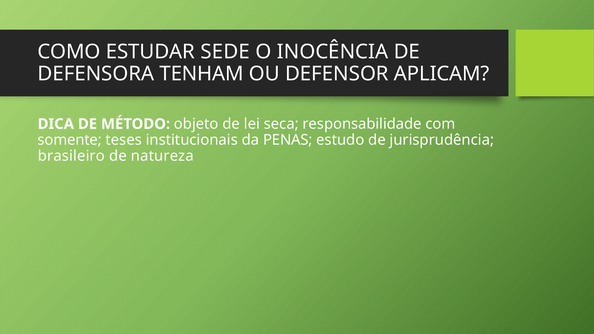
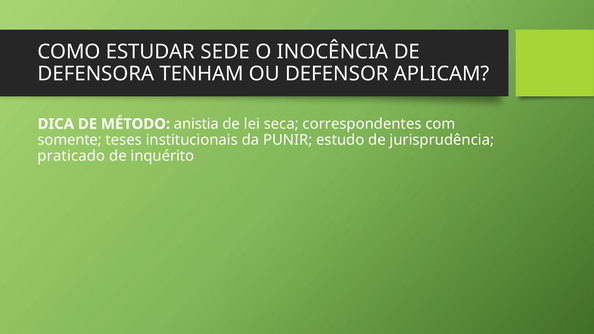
objeto: objeto -> anistia (196, 124)
responsabilidade: responsabilidade -> correspondentes (362, 124)
PENAS: PENAS -> PUNIR (288, 140)
brasileiro: brasileiro -> praticado (71, 156)
natureza: natureza -> inquérito (162, 156)
